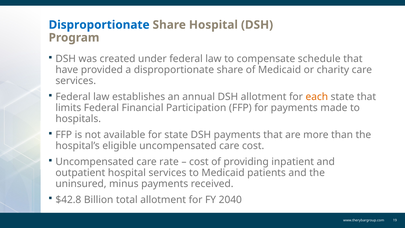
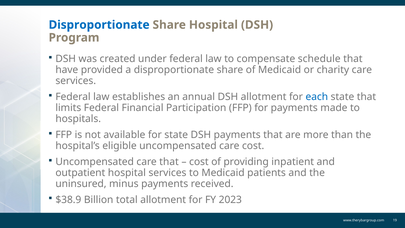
each colour: orange -> blue (317, 97)
care rate: rate -> that (169, 162)
$42.8: $42.8 -> $38.9 (68, 200)
2040: 2040 -> 2023 (230, 200)
